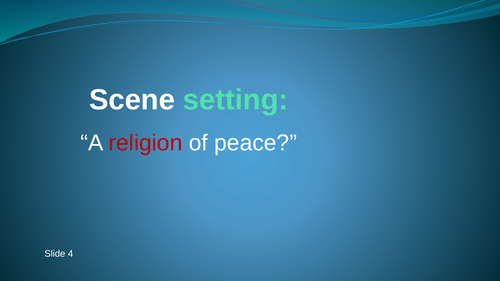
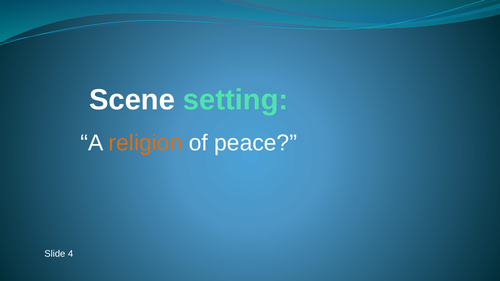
religion colour: red -> orange (145, 143)
